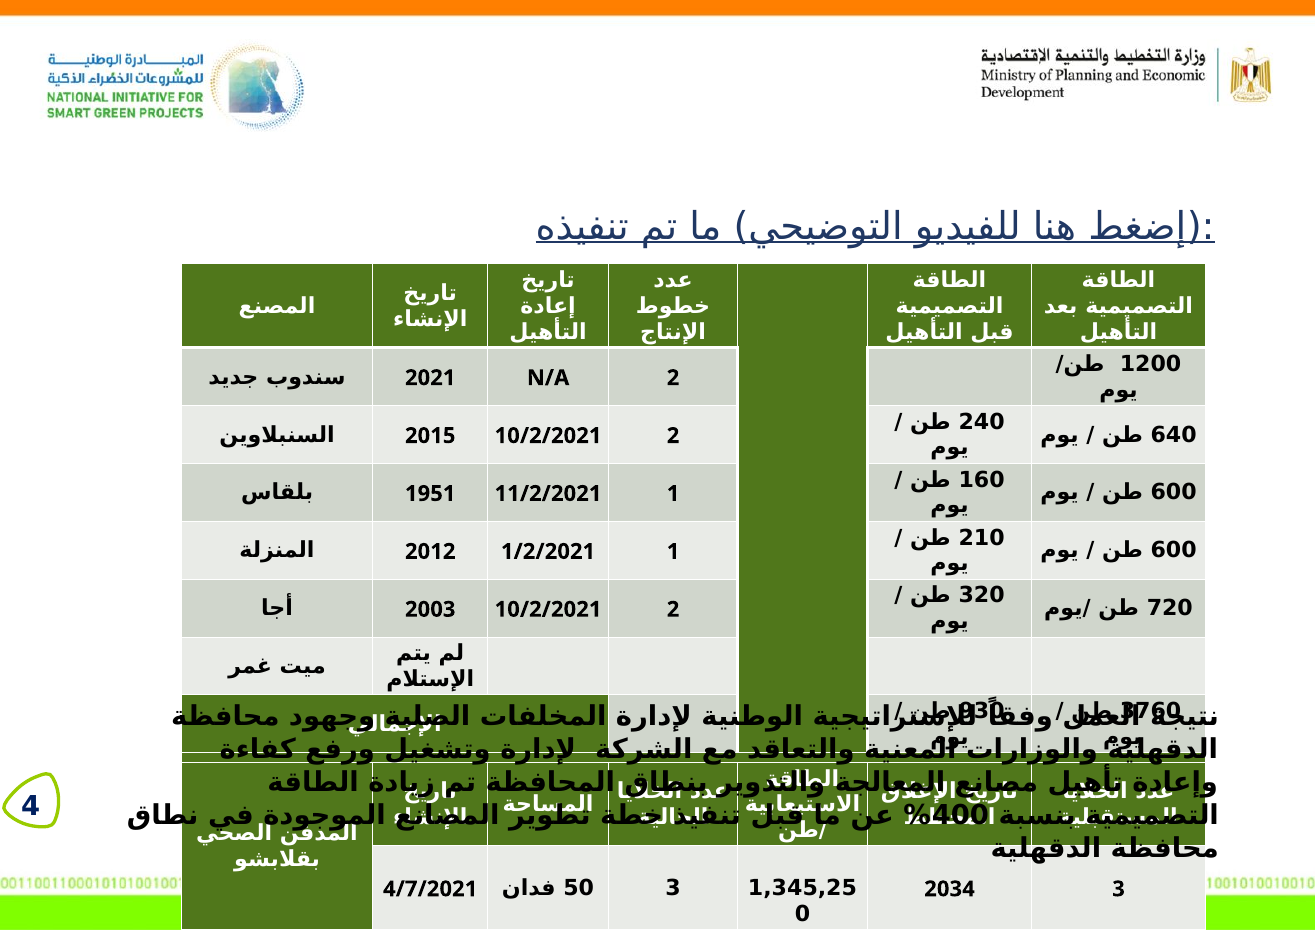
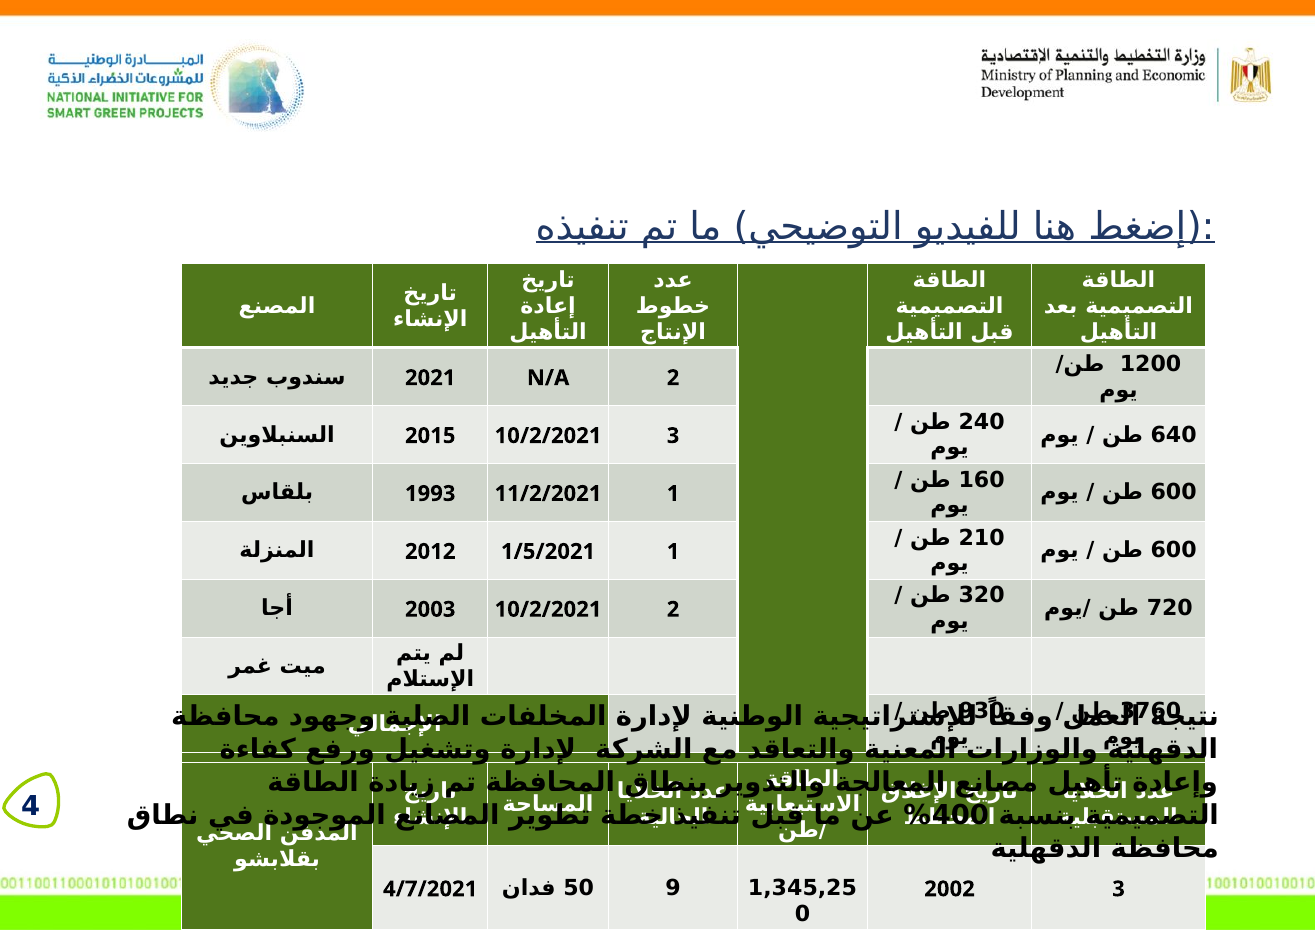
2015 10/2/2021 2: 2 -> 3 (673, 436)
1951: 1951 -> 1993 (430, 494)
1/2/2021: 1/2/2021 -> 1/5/2021 (548, 551)
3: 3 -> 9 (673, 888)
2034: 2034 -> 2002 (949, 889)
